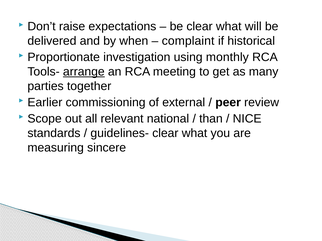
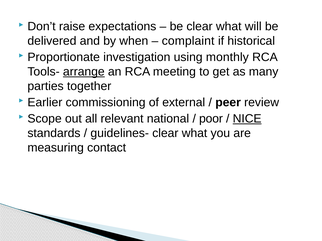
than: than -> poor (211, 119)
NICE underline: none -> present (247, 119)
sincere: sincere -> contact (107, 148)
